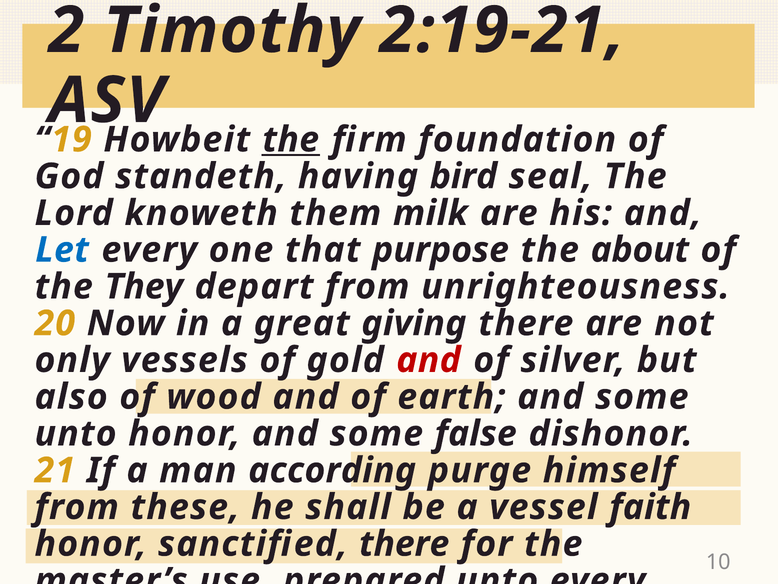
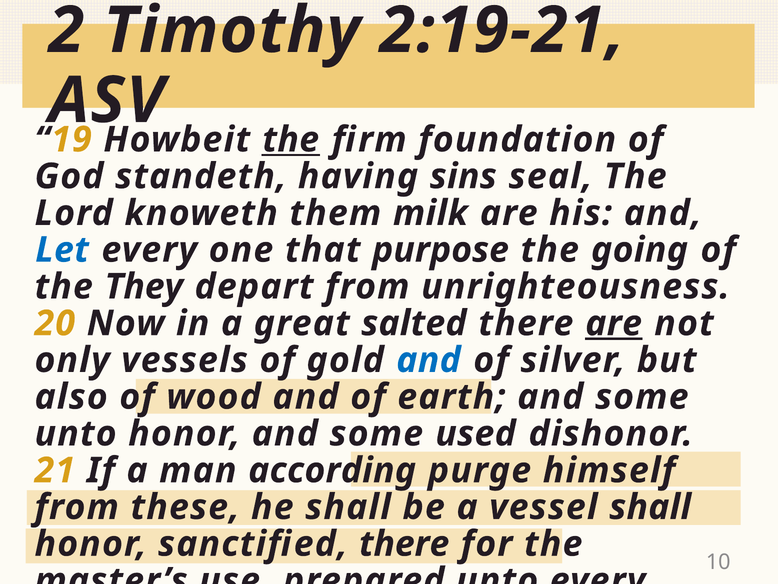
bird: bird -> sins (463, 176)
about: about -> going (640, 250)
giving: giving -> salted (414, 323)
are underline: none -> present (614, 323)
and colour: red -> blue (429, 360)
false: false -> used (476, 433)
vessel faith: faith -> shall (650, 507)
